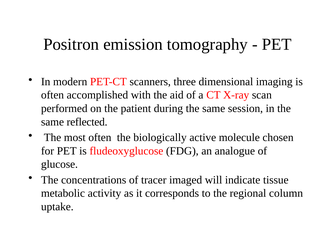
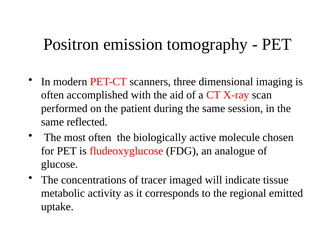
column: column -> emitted (286, 193)
